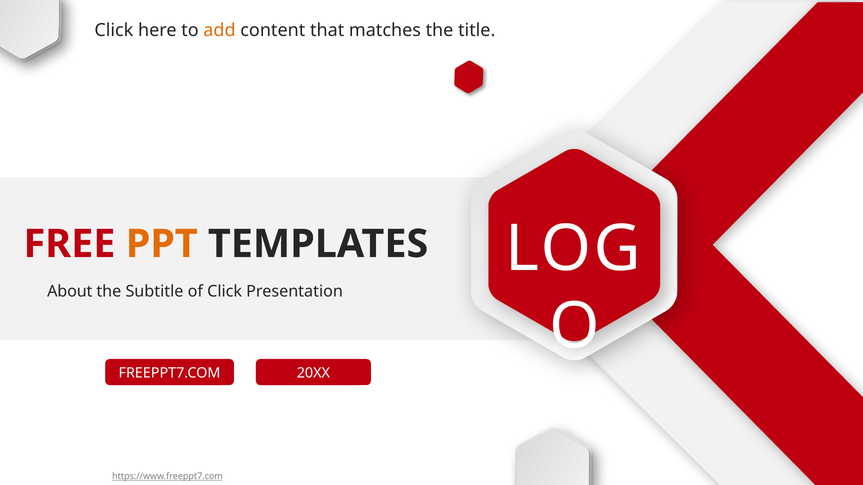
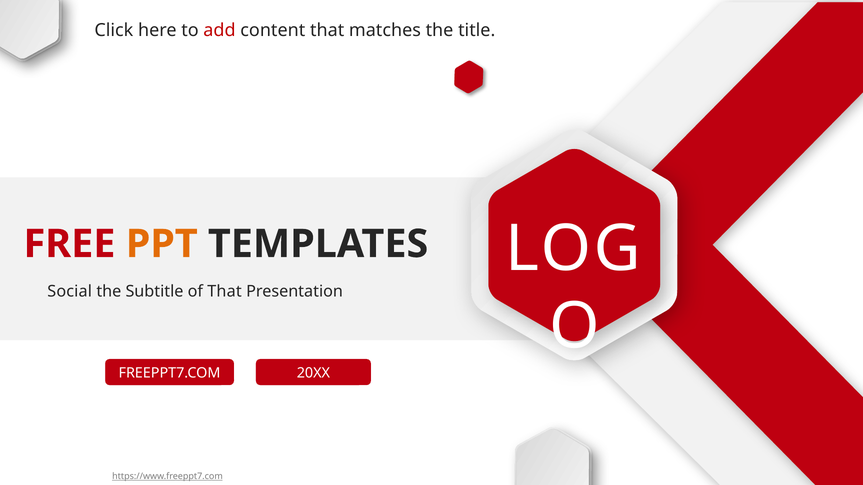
add colour: orange -> red (220, 30)
About: About -> Social (70, 291)
of Click: Click -> That (225, 291)
